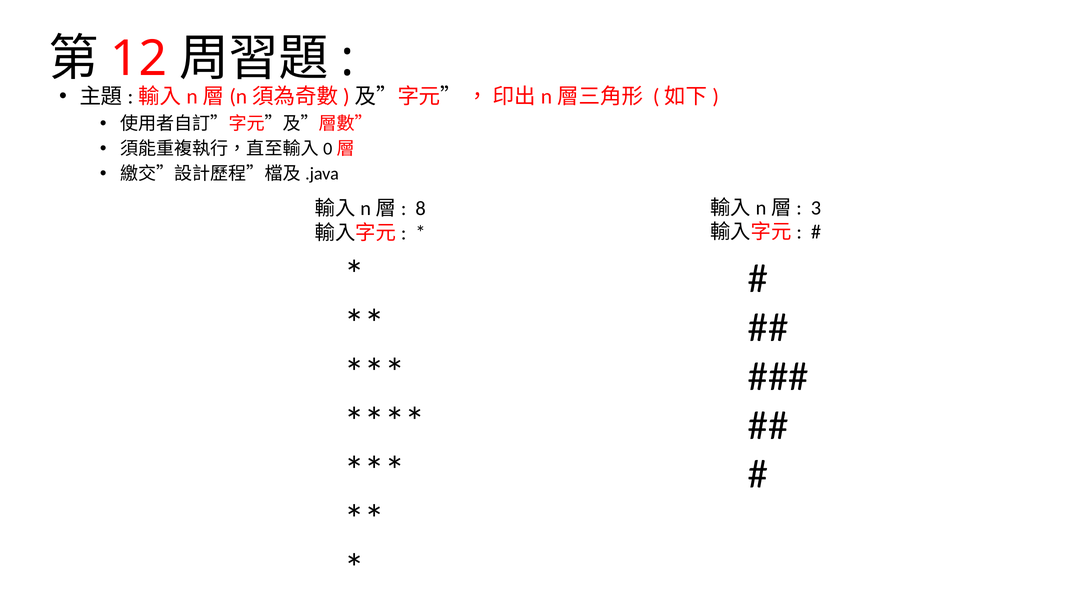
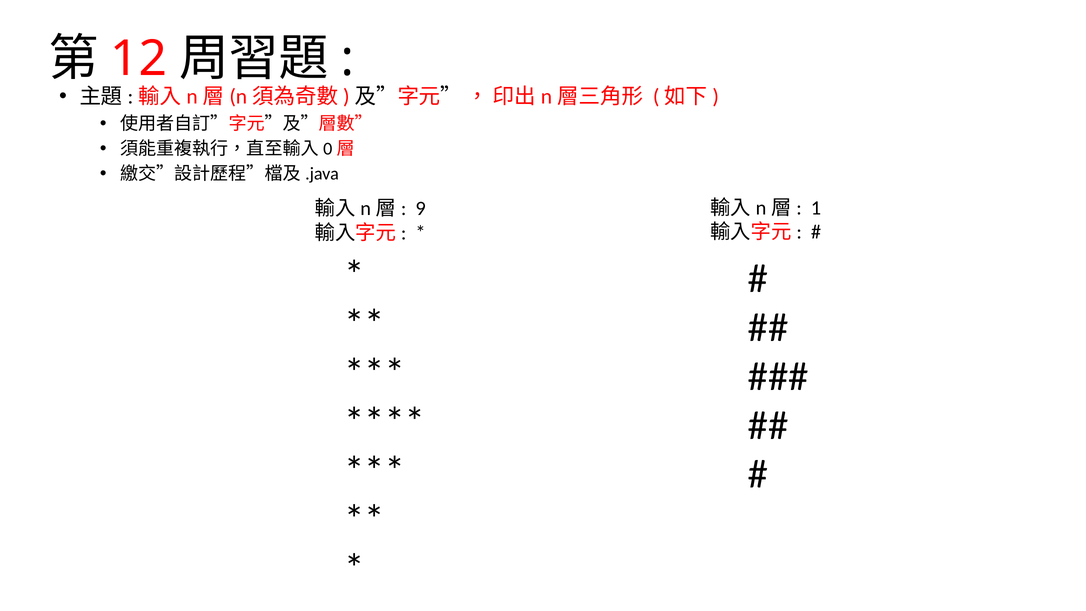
3: 3 -> 1 (816, 208)
8: 8 -> 9 (421, 208)
